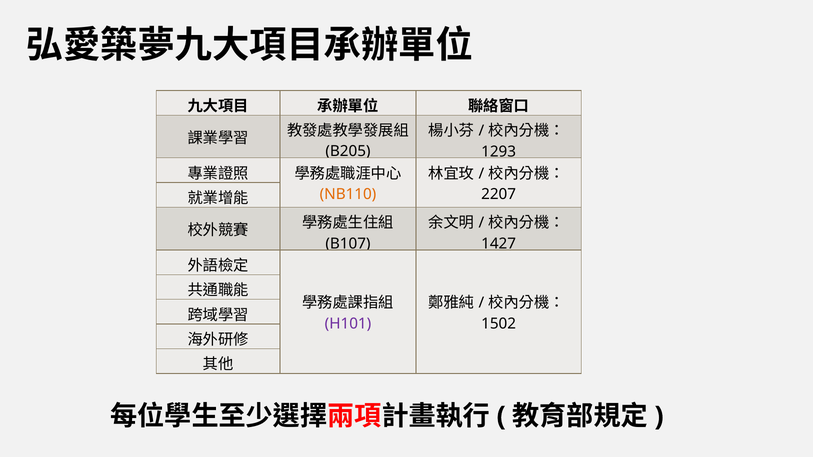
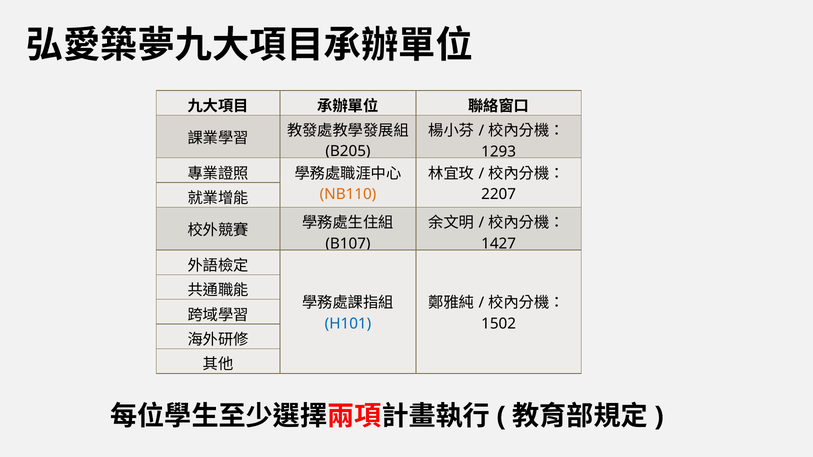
H101 colour: purple -> blue (348, 324)
